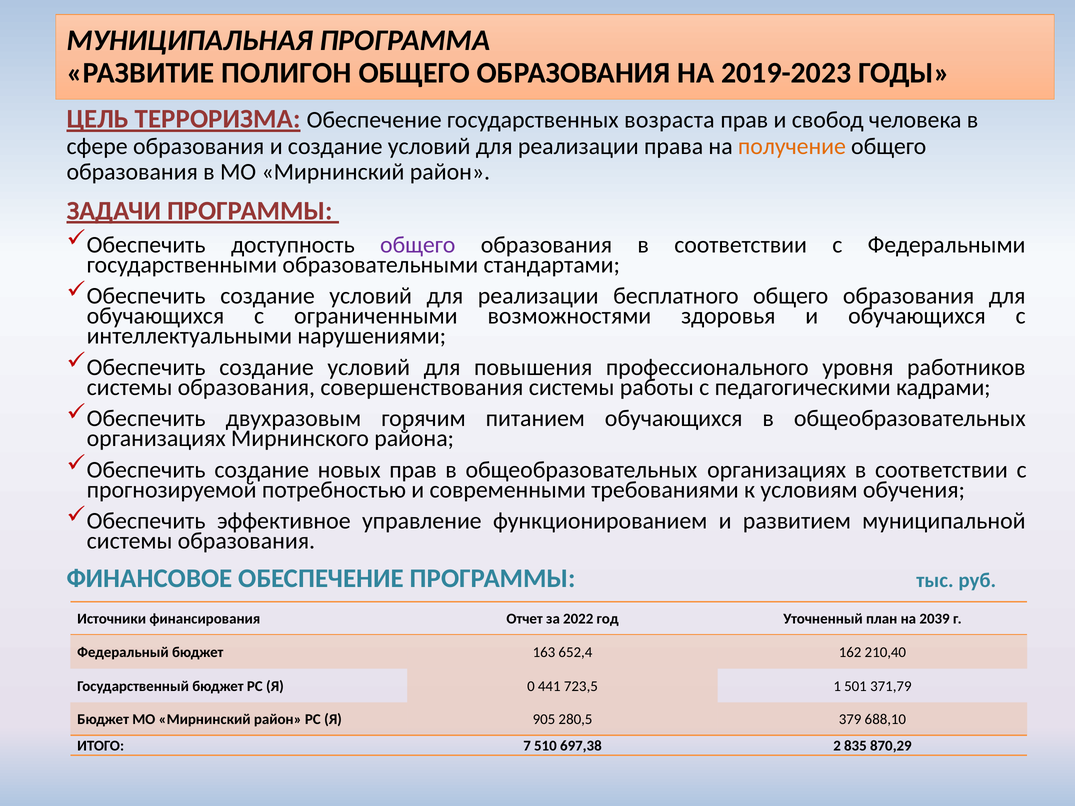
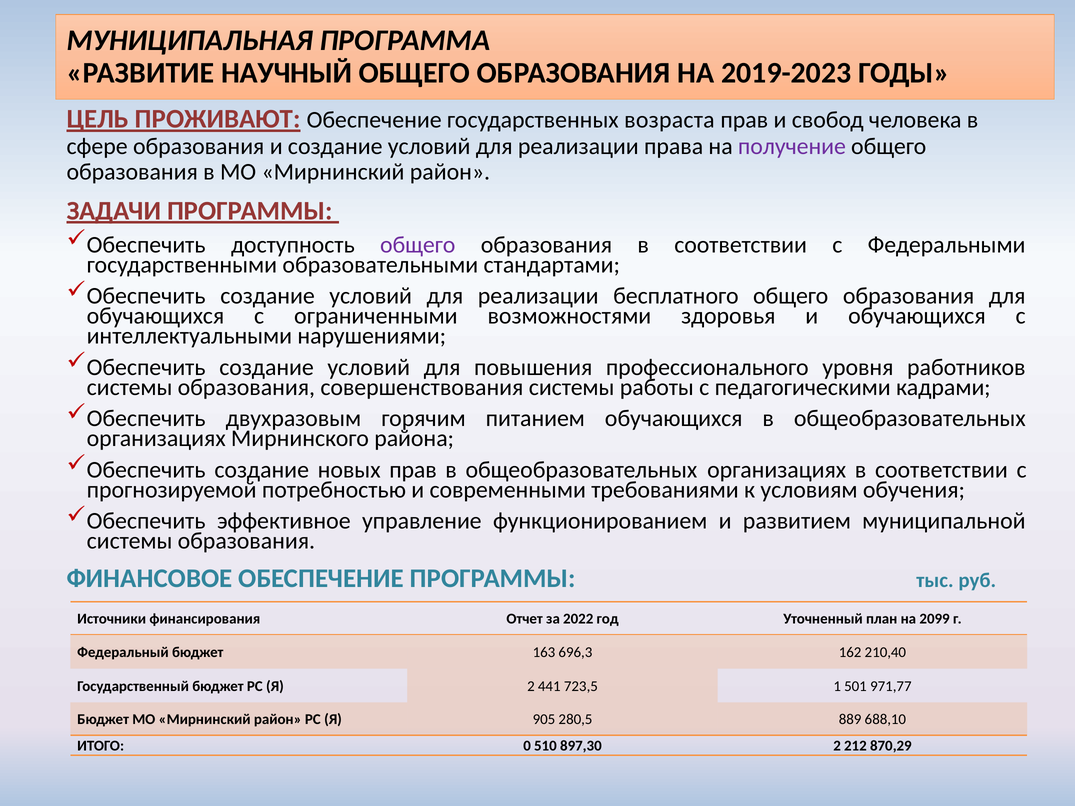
ПОЛИГОН: ПОЛИГОН -> НАУЧНЫЙ (287, 73)
ТЕРРОРИЗМА: ТЕРРОРИЗМА -> ПРОЖИВАЮТ (218, 119)
получение colour: orange -> purple (792, 146)
2039: 2039 -> 2099 (935, 619)
652,4: 652,4 -> 696,3 (575, 653)
Я 0: 0 -> 2 (531, 686)
371,79: 371,79 -> 971,77 (891, 686)
379: 379 -> 889 (850, 720)
7: 7 -> 0 (527, 746)
697,38: 697,38 -> 897,30 (581, 746)
835: 835 -> 212 (855, 746)
